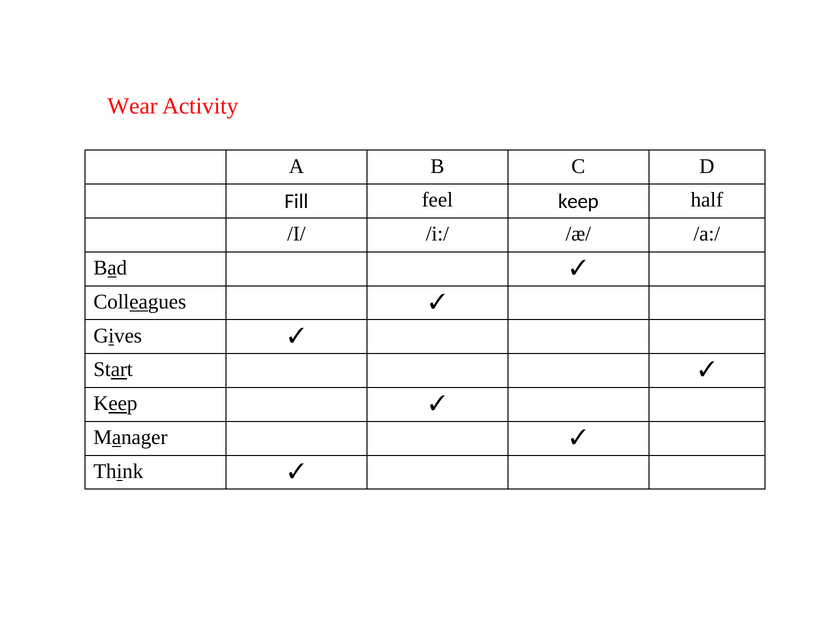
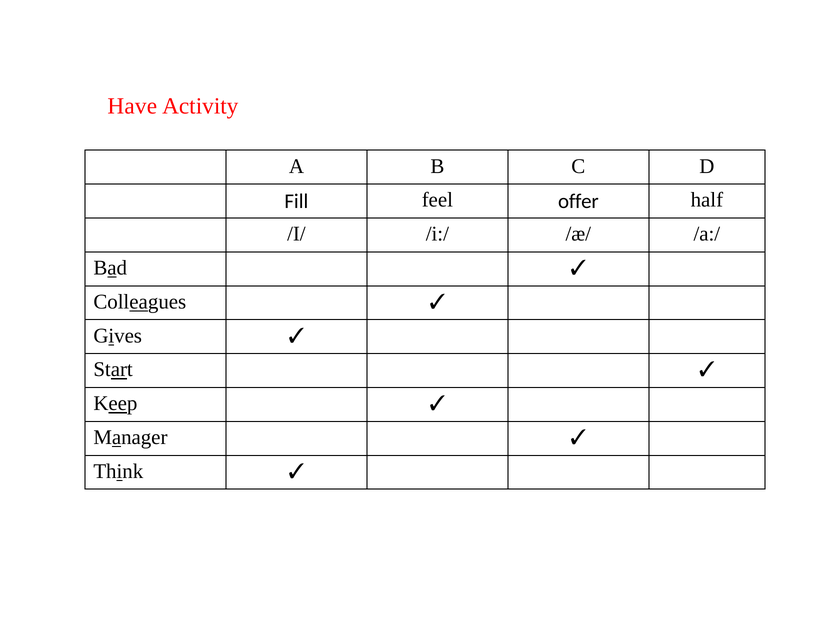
Wear: Wear -> Have (132, 106)
feel keep: keep -> offer (578, 202)
